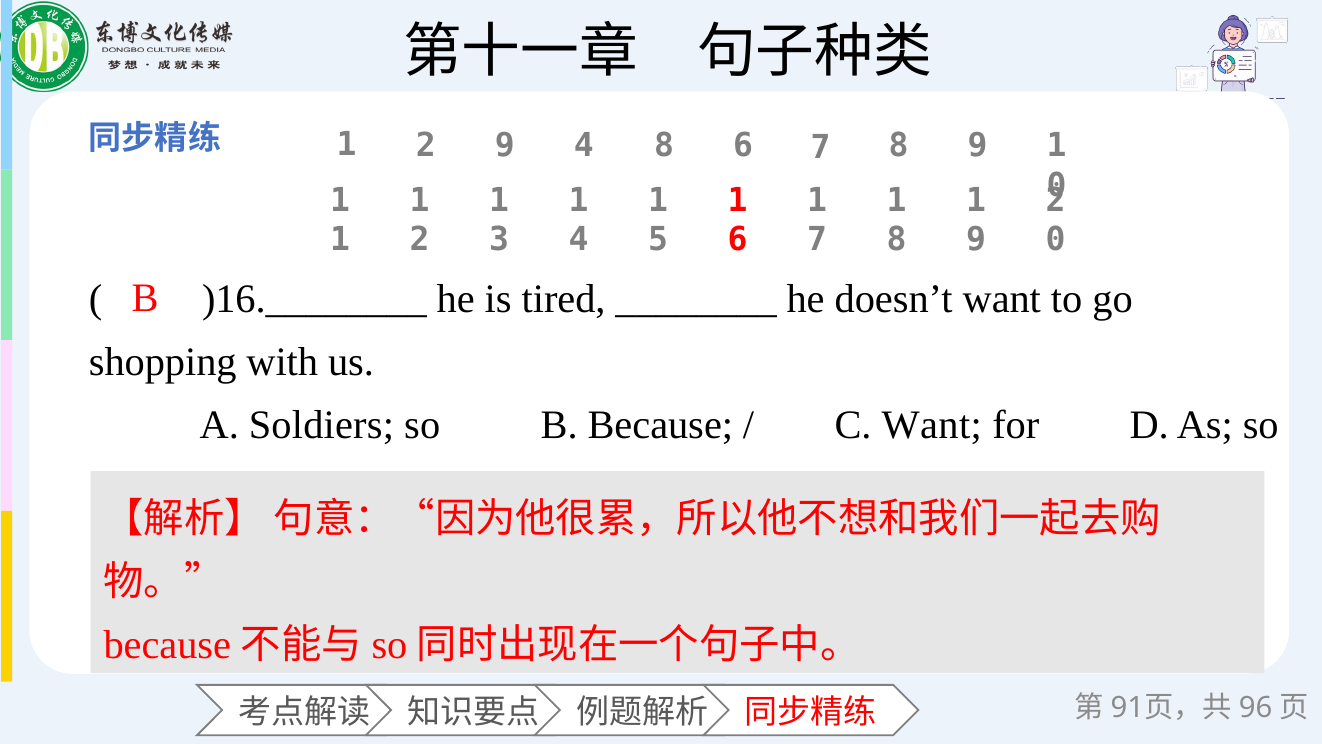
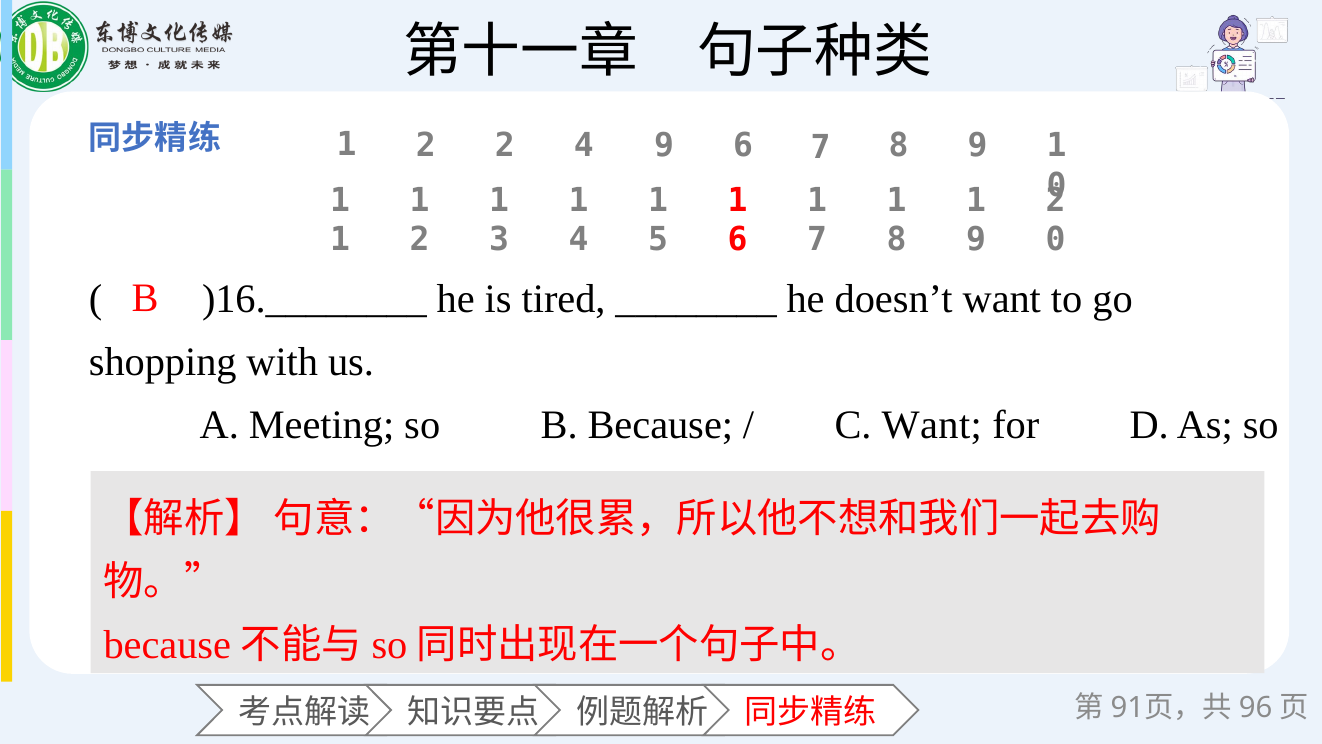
2 9: 9 -> 2 (505, 146)
4 8: 8 -> 9 (664, 146)
Soldiers: Soldiers -> Meeting (322, 425)
